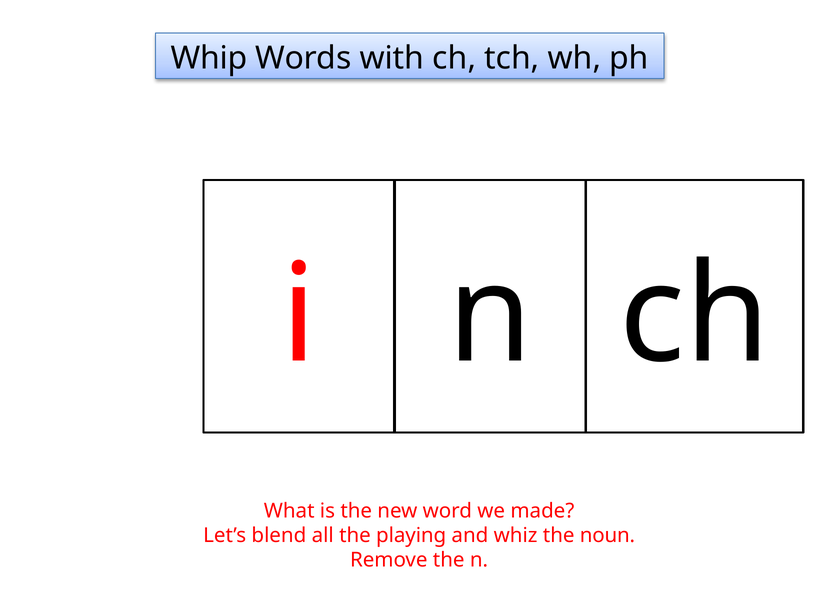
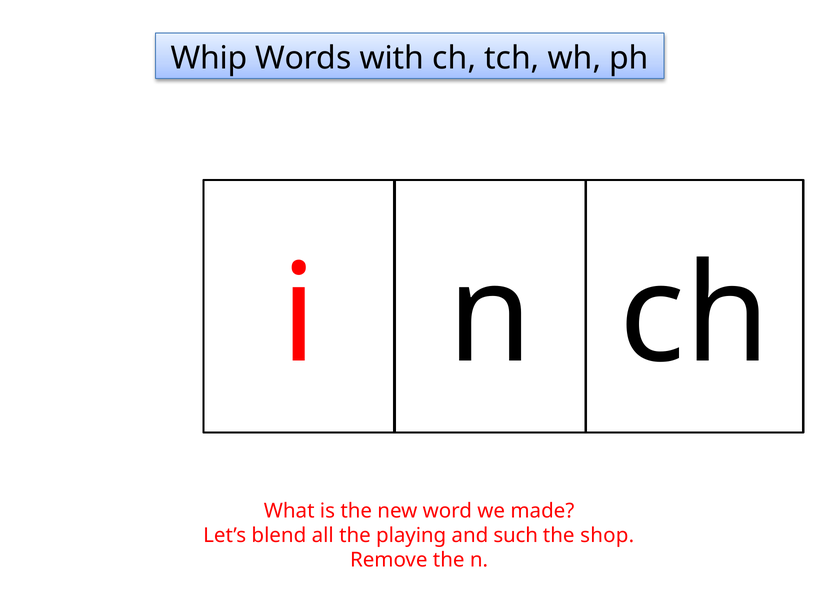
whiz: whiz -> such (516, 536)
noun: noun -> shop (607, 536)
